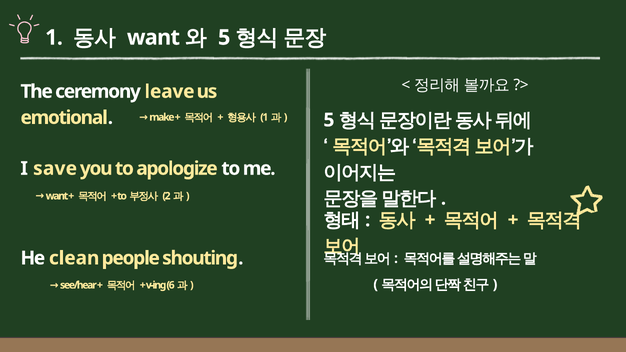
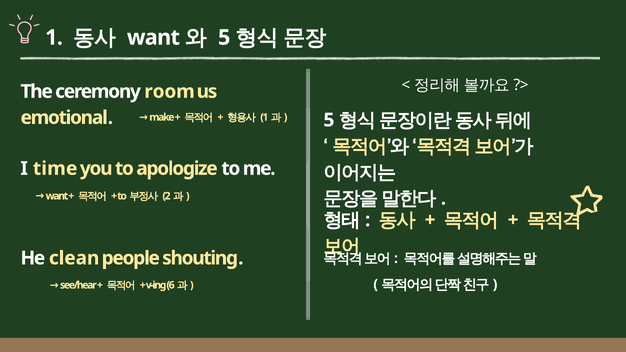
leave: leave -> room (170, 92)
save: save -> time (55, 169)
